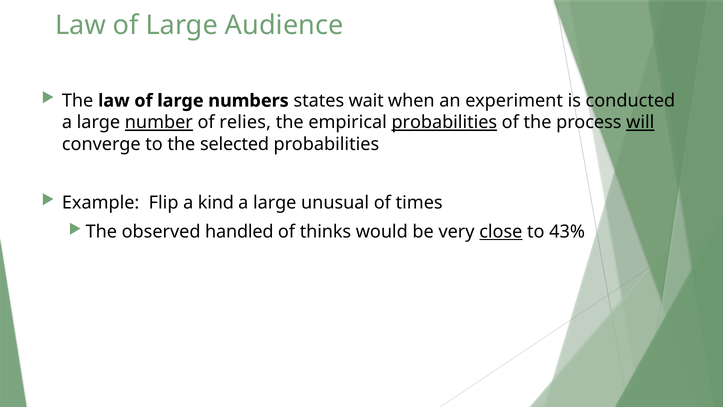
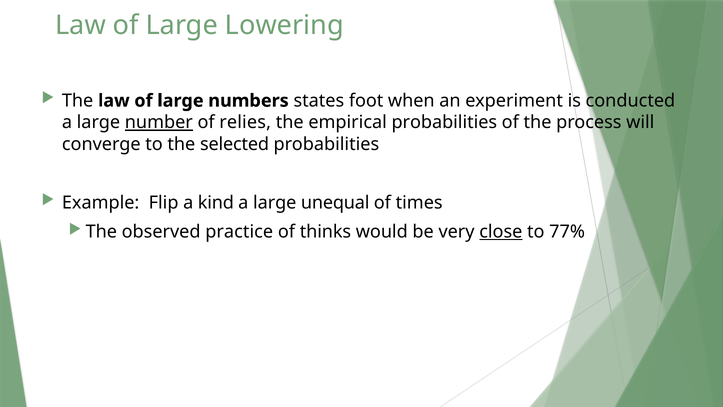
Audience: Audience -> Lowering (284, 25)
wait: wait -> foot (366, 101)
probabilities underline: present -> none (444, 122)
will underline: present -> none (640, 122)
unusual: unusual -> unequal (335, 203)
handled: handled -> practice (239, 232)
43%: 43% -> 77% (567, 232)
